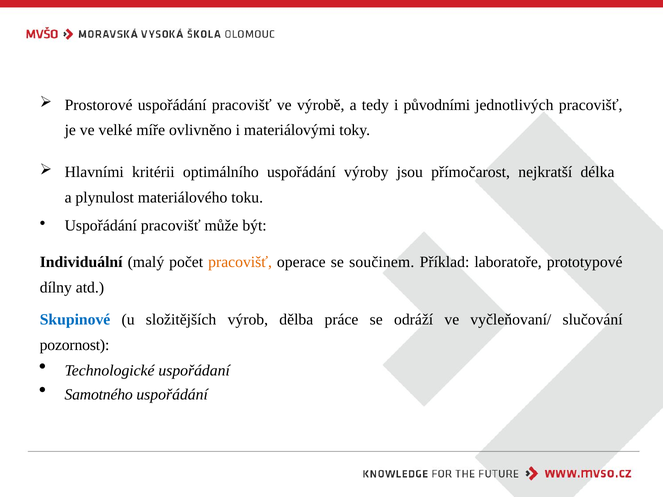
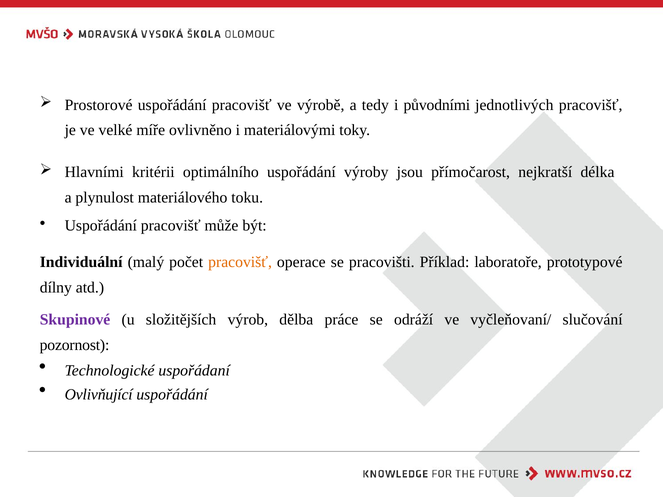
součinem: součinem -> pracovišti (382, 262)
Skupinové colour: blue -> purple (75, 320)
Samotného: Samotného -> Ovlivňující (99, 395)
